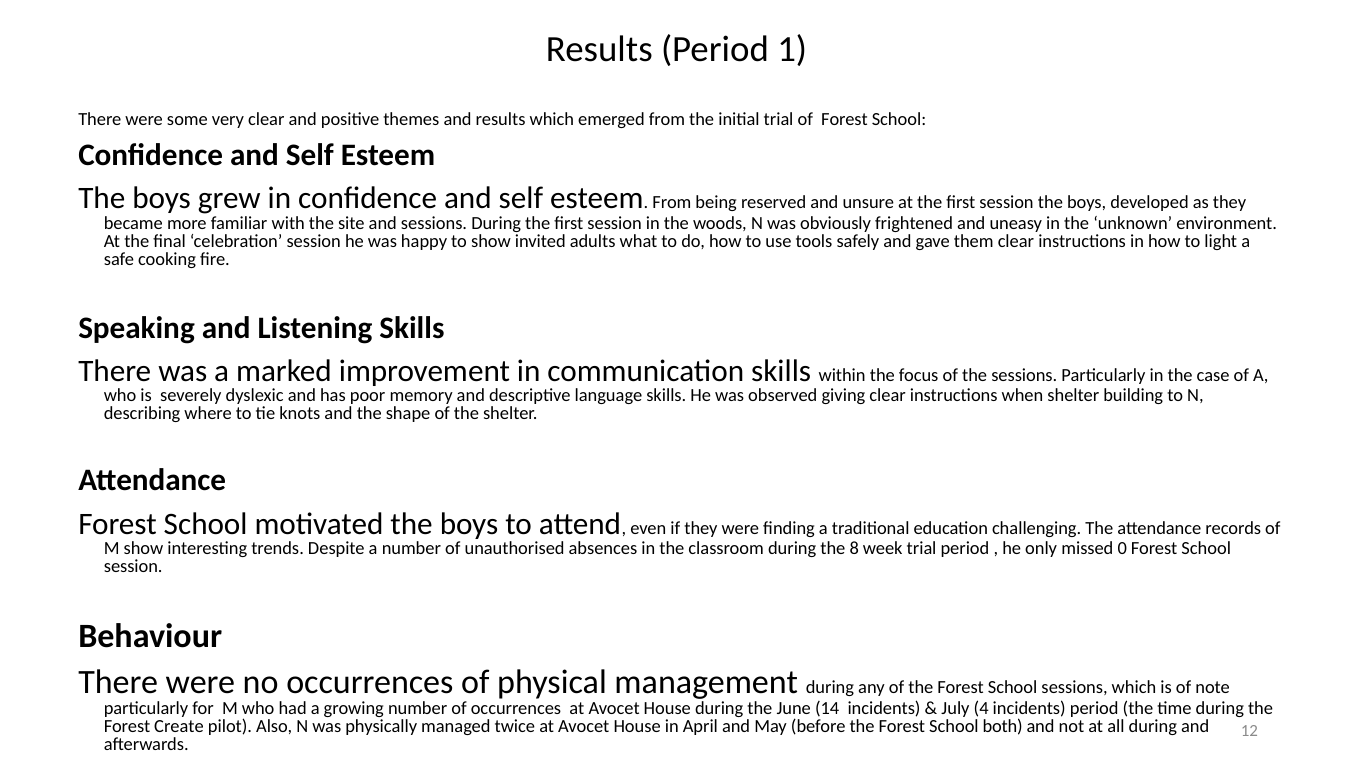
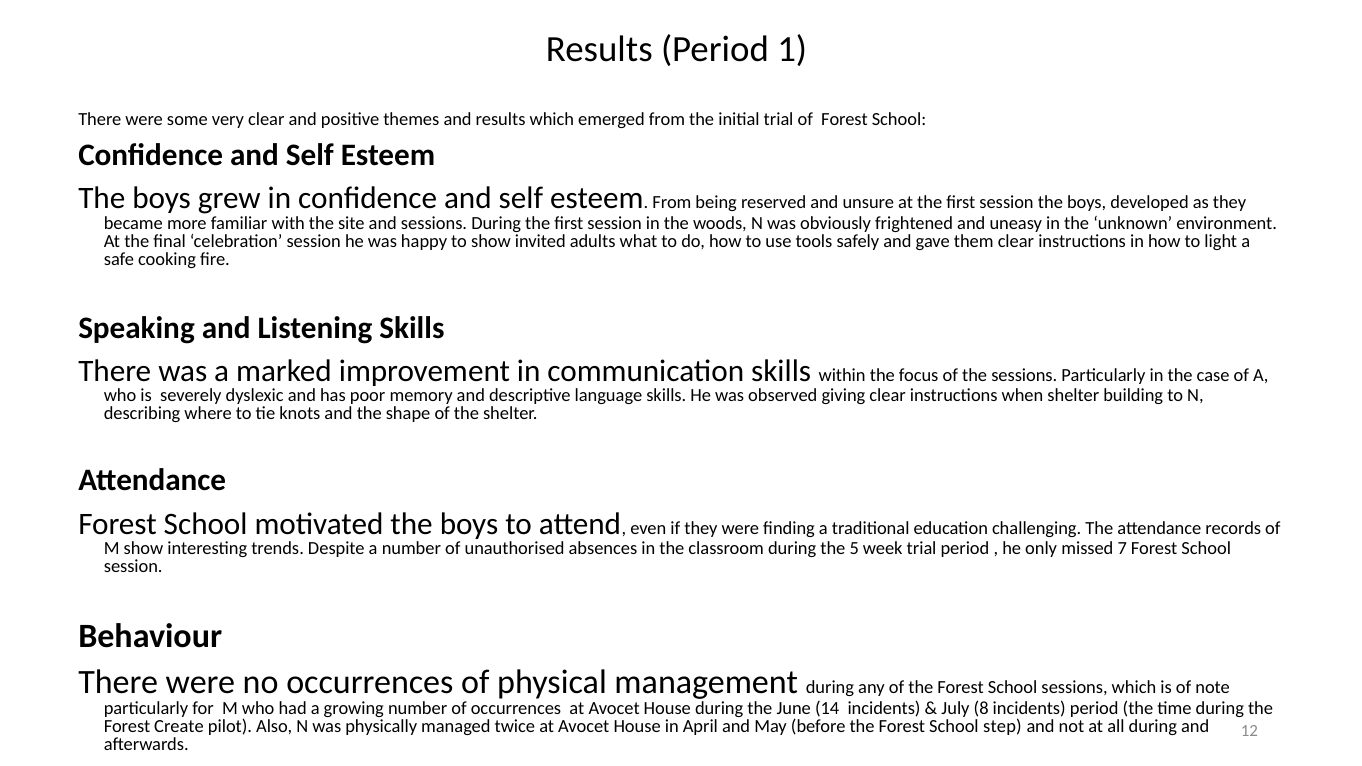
8: 8 -> 5 (854, 548)
0: 0 -> 7 (1122, 548)
4: 4 -> 8 (981, 709)
both: both -> step (1002, 727)
